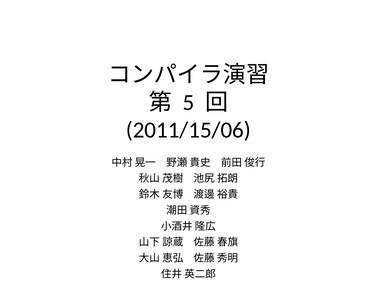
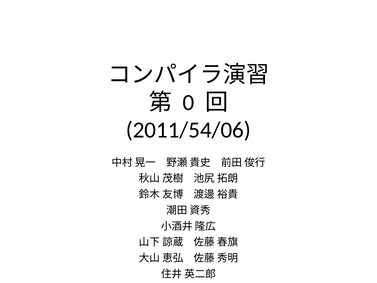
5: 5 -> 0 (188, 102)
2011/15/06: 2011/15/06 -> 2011/54/06 (188, 130)
